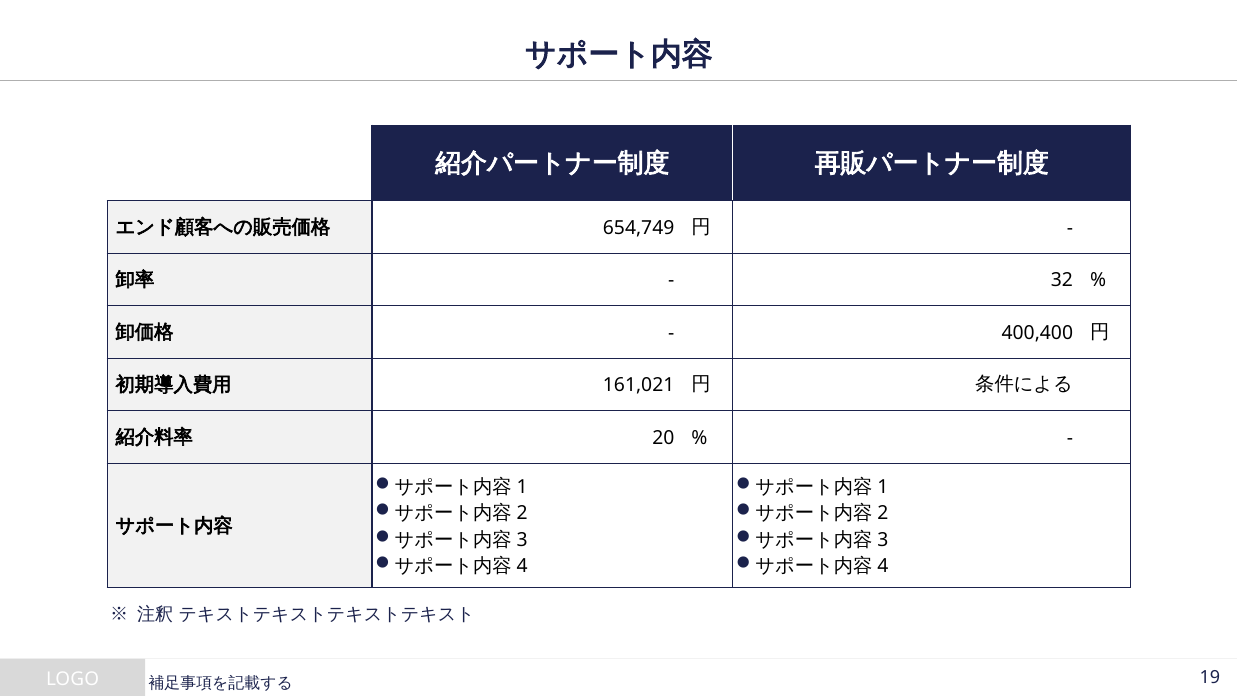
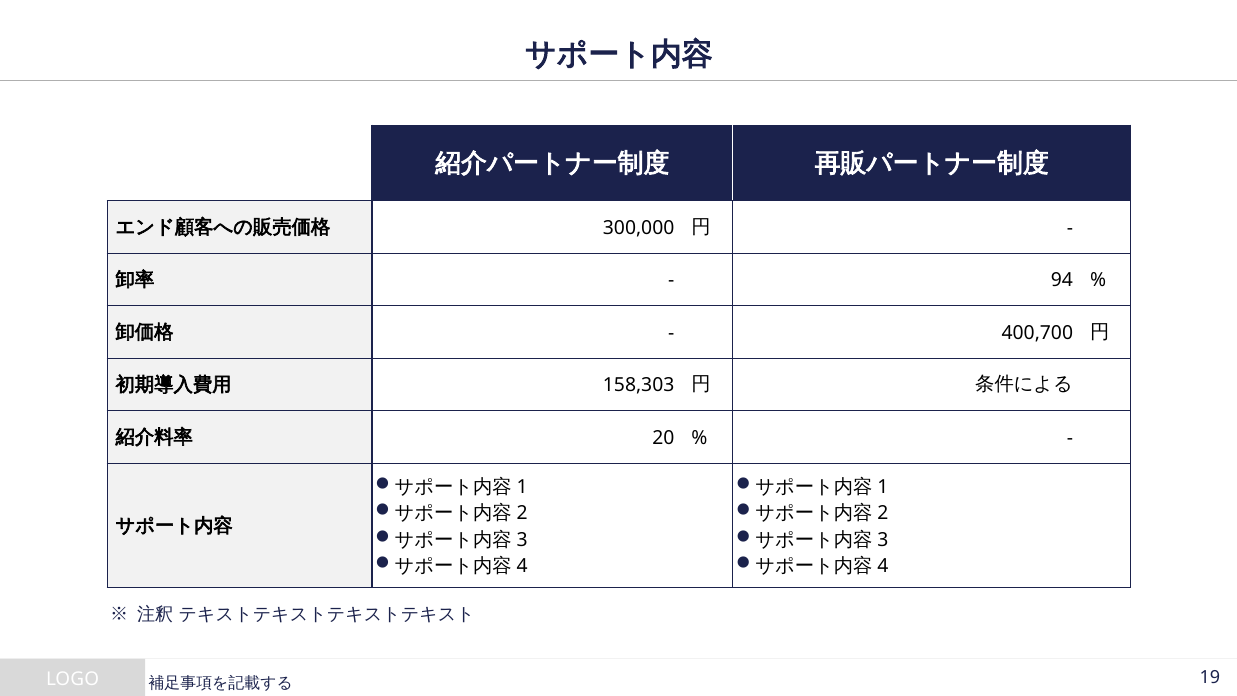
654,749: 654,749 -> 300,000 (639, 228)
32: 32 -> 94 (1062, 280)
400,400: 400,400 -> 400,700 (1037, 333)
161,021: 161,021 -> 158,303 (639, 385)
